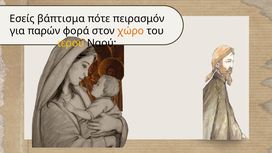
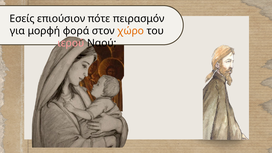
βάπτισμα: βάπτισμα -> επιούσιον (61, 19)
παρών: παρών -> μορφή (44, 31)
ιερού colour: yellow -> pink (71, 43)
